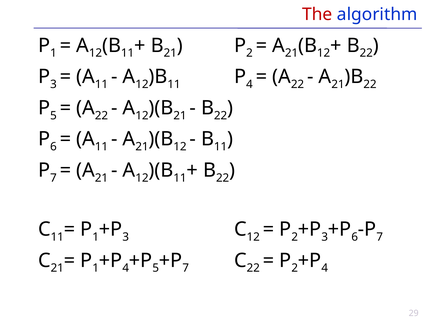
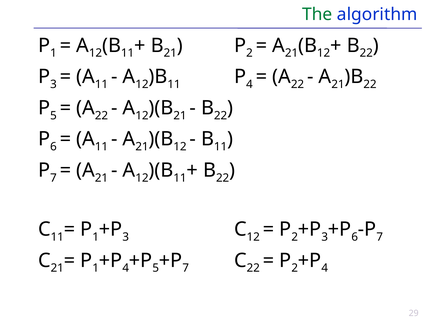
The colour: red -> green (317, 14)
